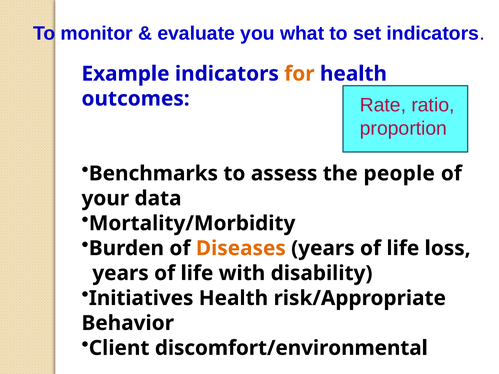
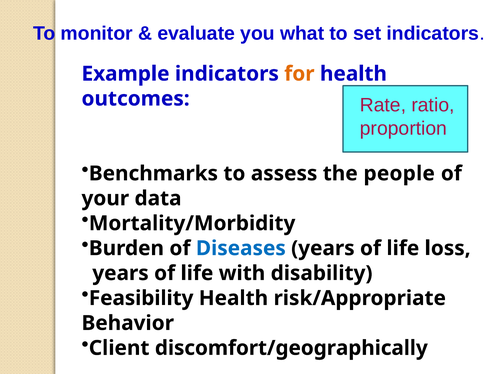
Diseases colour: orange -> blue (241, 248)
Initiatives: Initiatives -> Feasibility (141, 298)
discomfort/environmental: discomfort/environmental -> discomfort/geographically (291, 348)
